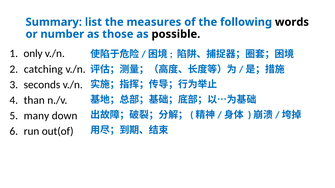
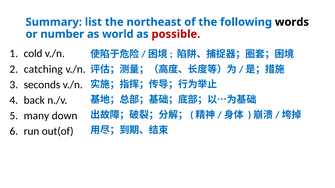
measures: measures -> northeast (154, 22)
those: those -> world (118, 34)
possible colour: black -> red (176, 34)
only: only -> cold (33, 54)
than: than -> back (34, 100)
